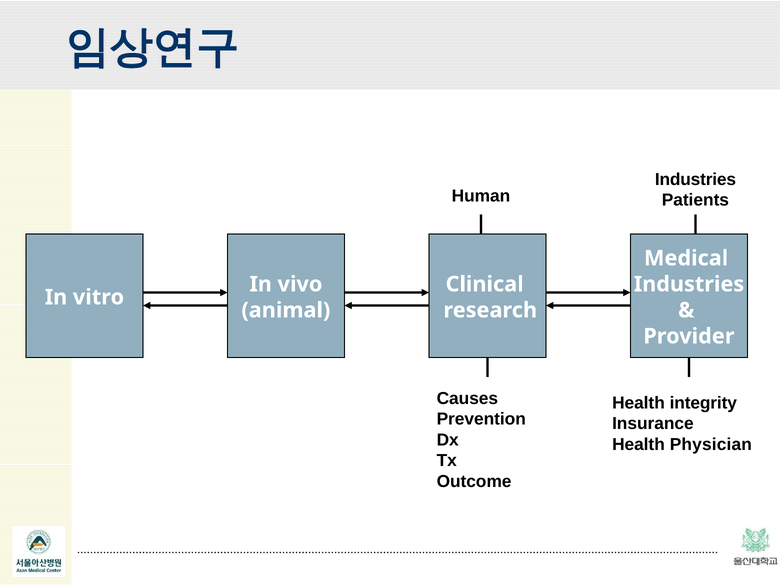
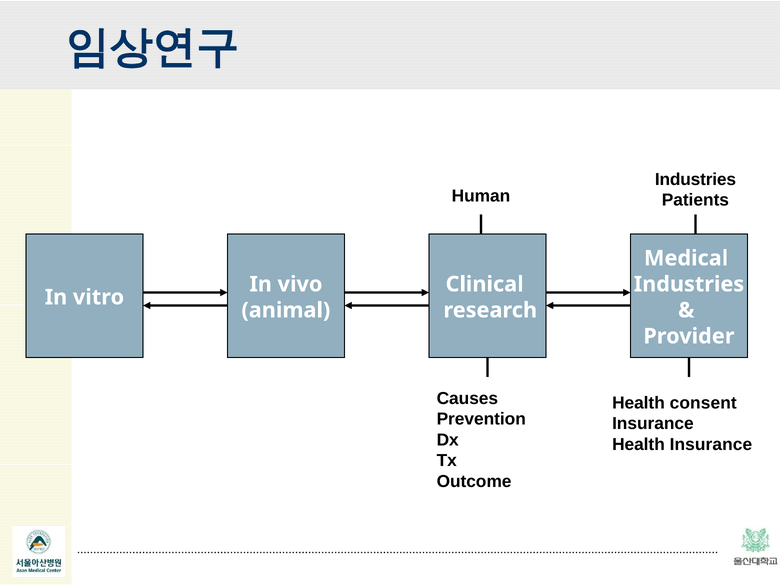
integrity: integrity -> consent (703, 403)
Health Physician: Physician -> Insurance (711, 445)
